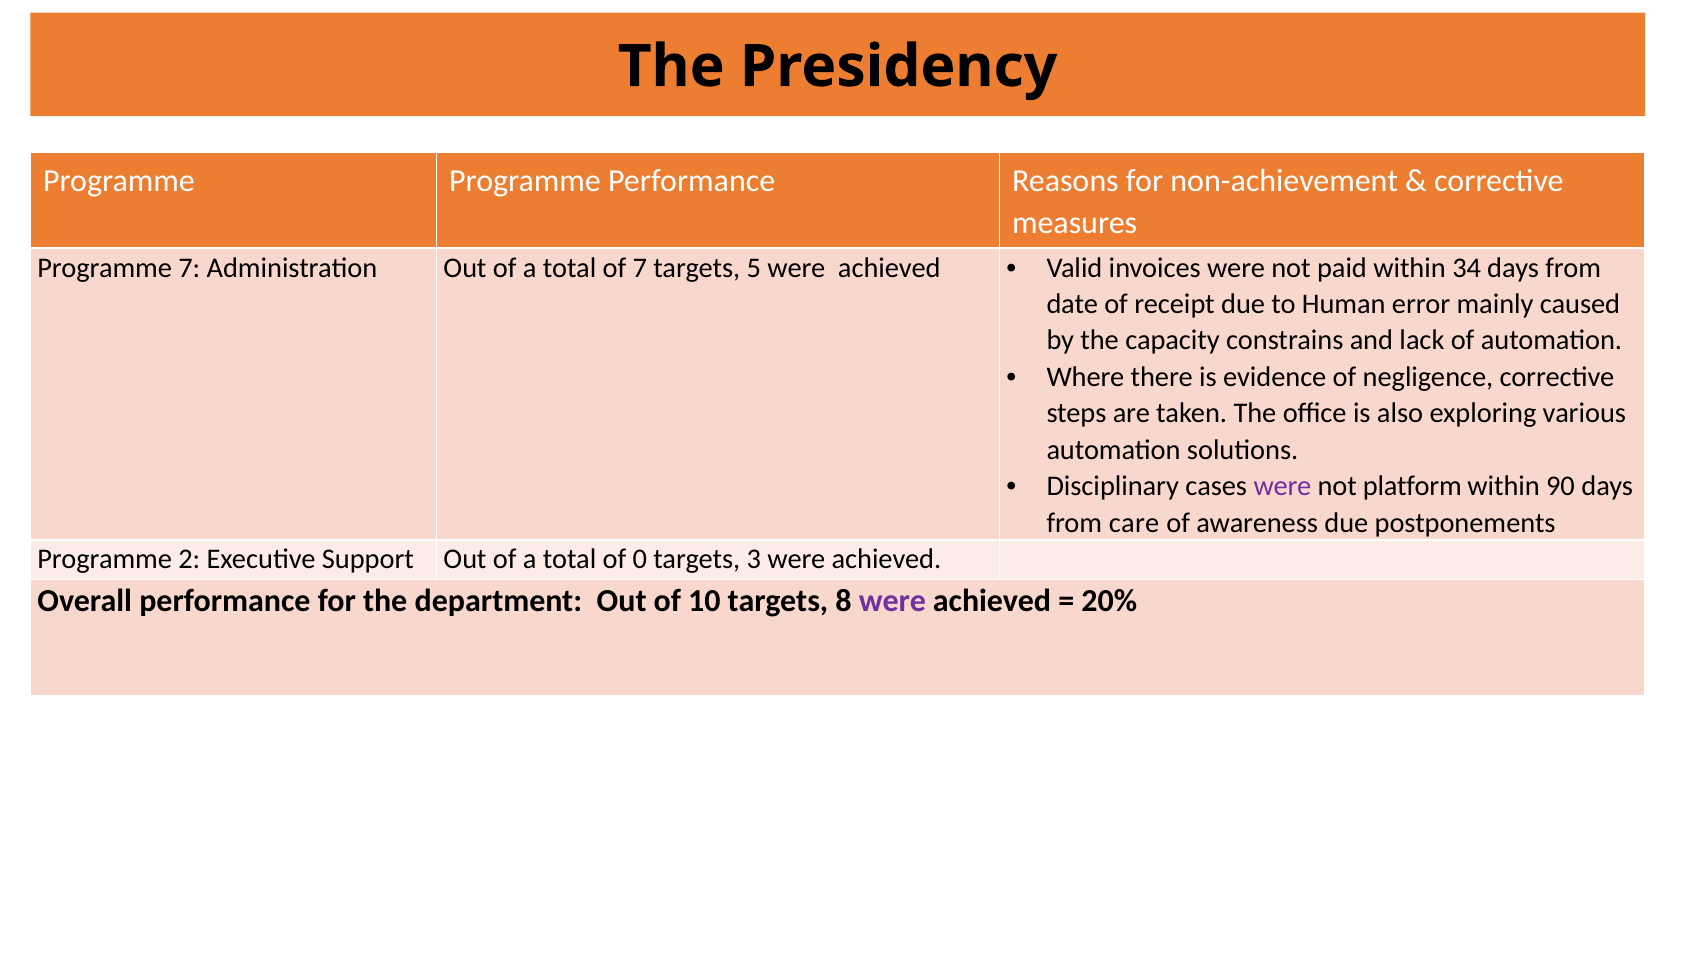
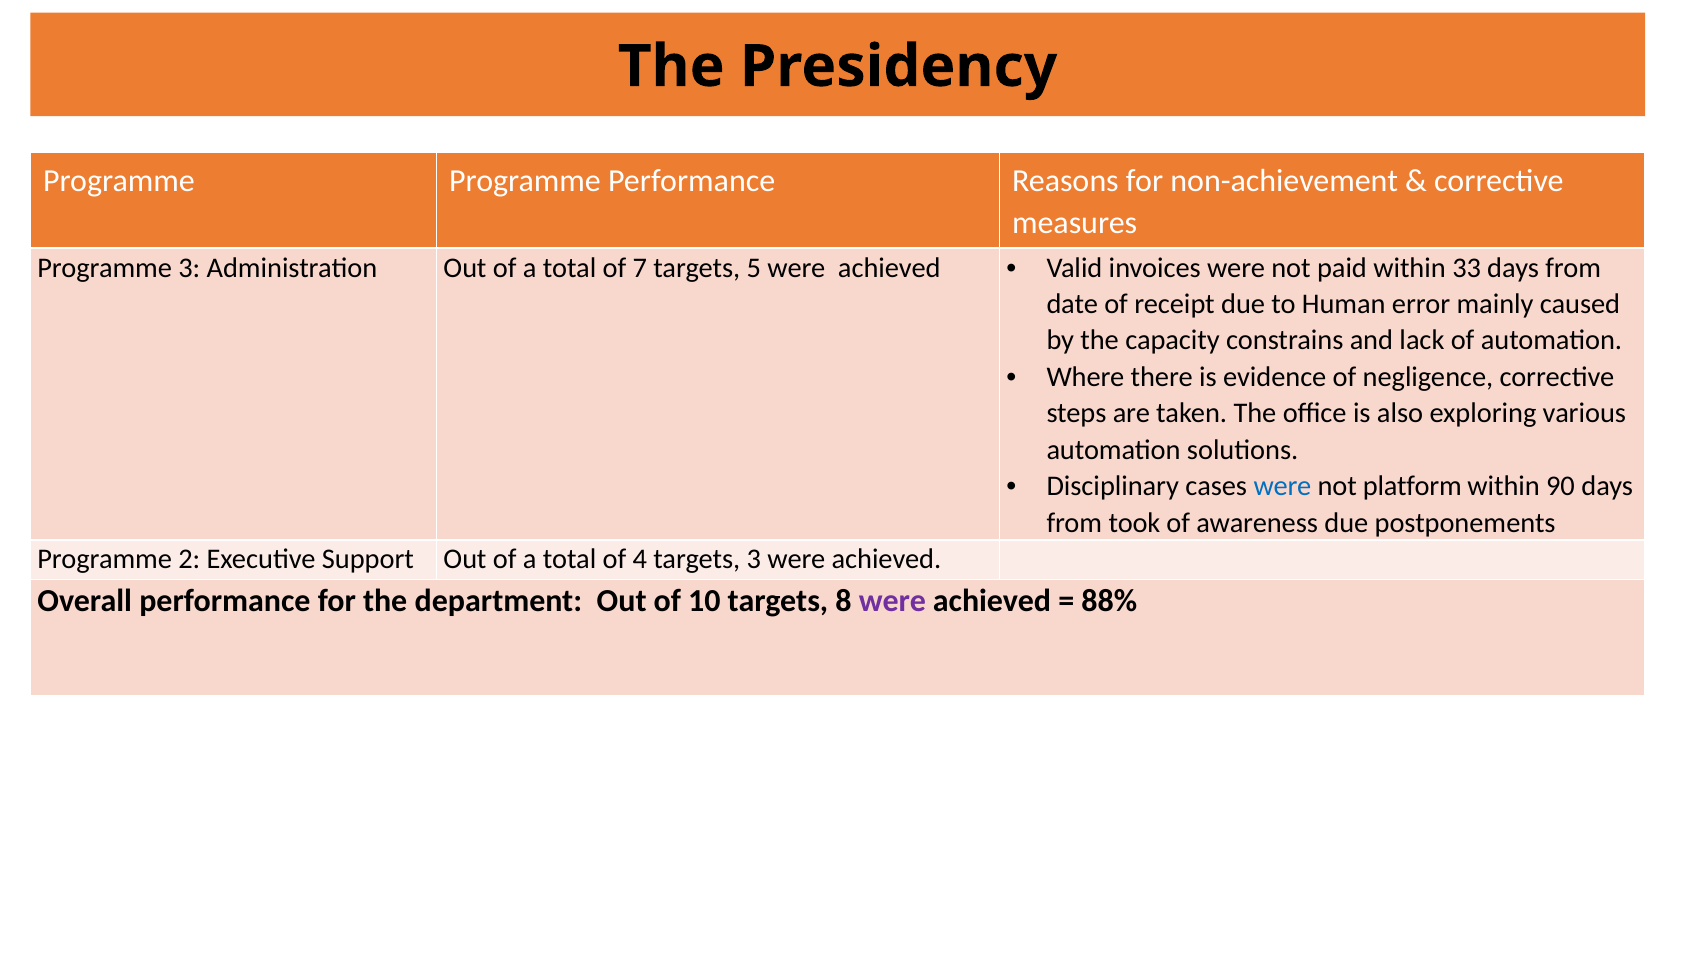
Programme 7: 7 -> 3 (189, 268)
34: 34 -> 33 (1467, 268)
were colour: purple -> blue (1282, 487)
care: care -> took (1134, 523)
0: 0 -> 4 (640, 560)
20%: 20% -> 88% (1109, 601)
